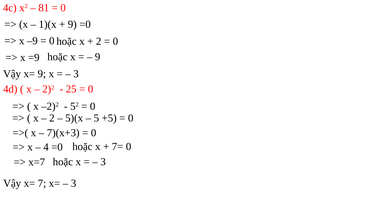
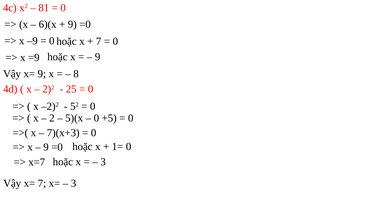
1)(x: 1)(x -> 6)(x (48, 24)
2: 2 -> 7 (99, 41)
3: 3 -> 8 (76, 74)
5: 5 -> 0 (96, 118)
4: 4 -> 9 (46, 147)
7=: 7= -> 1= (118, 146)
